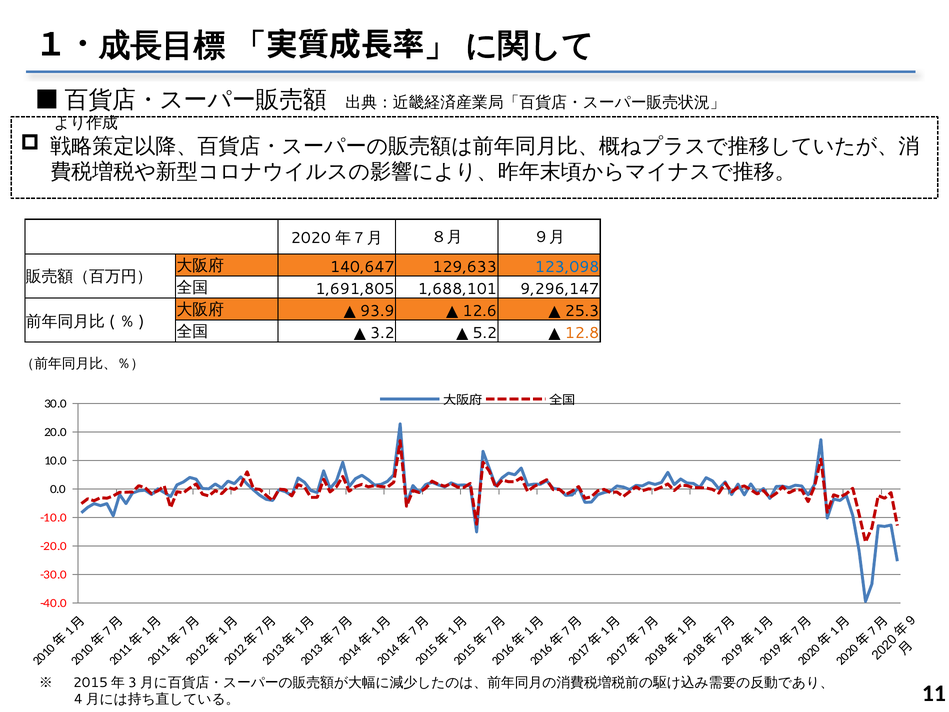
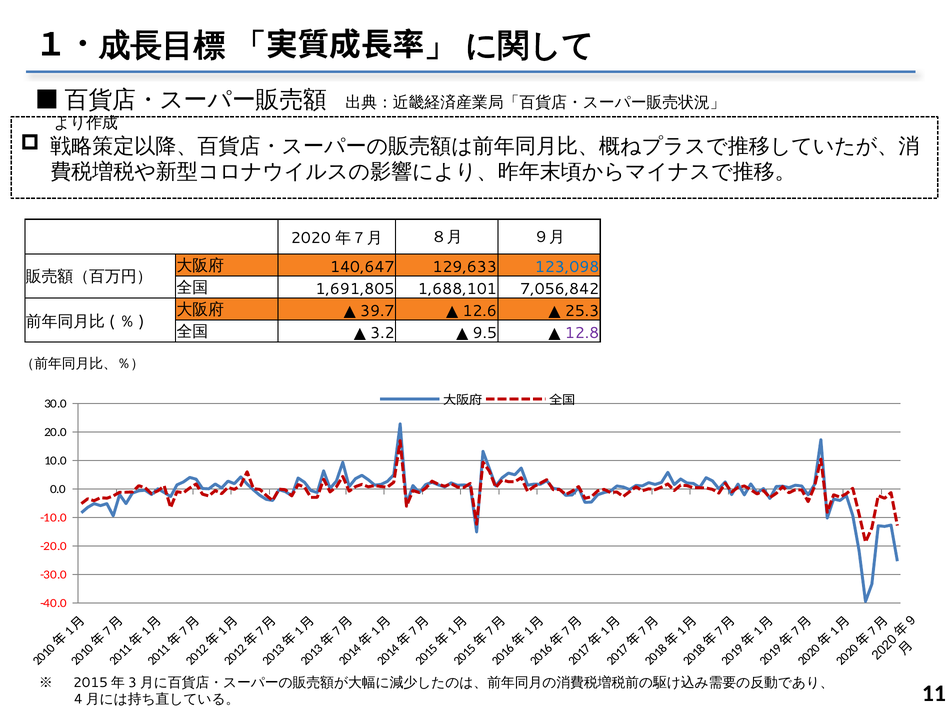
9,296,147: 9,296,147 -> 7,056,842 (560, 289)
93.9: 93.9 -> 39.7 (377, 311)
5.2: 5.2 -> 9.5 (485, 333)
12.8 colour: orange -> purple (582, 333)
